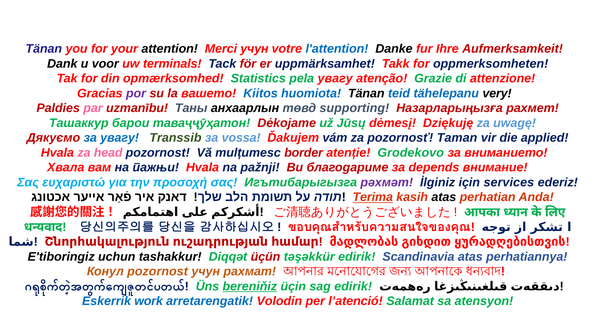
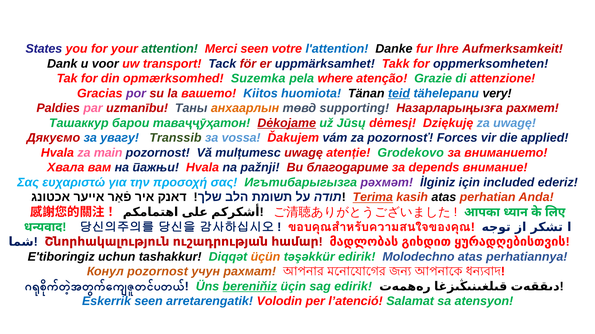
Tänan: Tänan -> States (44, 49)
attention colour: black -> green (170, 49)
Merci учун: учун -> seen (254, 49)
terminals: terminals -> transport (172, 64)
Statistics: Statistics -> Suzemka (258, 79)
pela увагу: увагу -> where (335, 79)
teid underline: none -> present (399, 93)
анхаарлын colour: black -> orange (245, 108)
Dėkojame underline: none -> present (287, 123)
Taman: Taman -> Forces (457, 138)
head: head -> main (108, 153)
mulțumesc border: border -> uwagę (304, 153)
services: services -> included (509, 183)
üçün colour: red -> orange (265, 257)
Scandinavia: Scandinavia -> Molodechno (418, 257)
Eskerrik work: work -> seen (149, 302)
